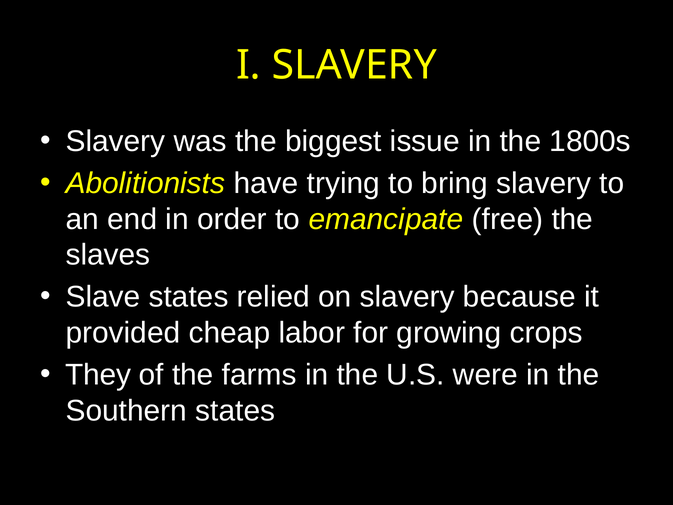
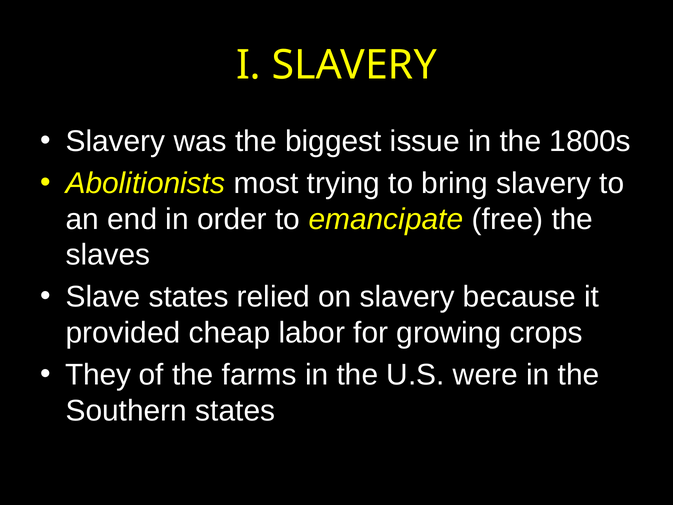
have: have -> most (266, 183)
